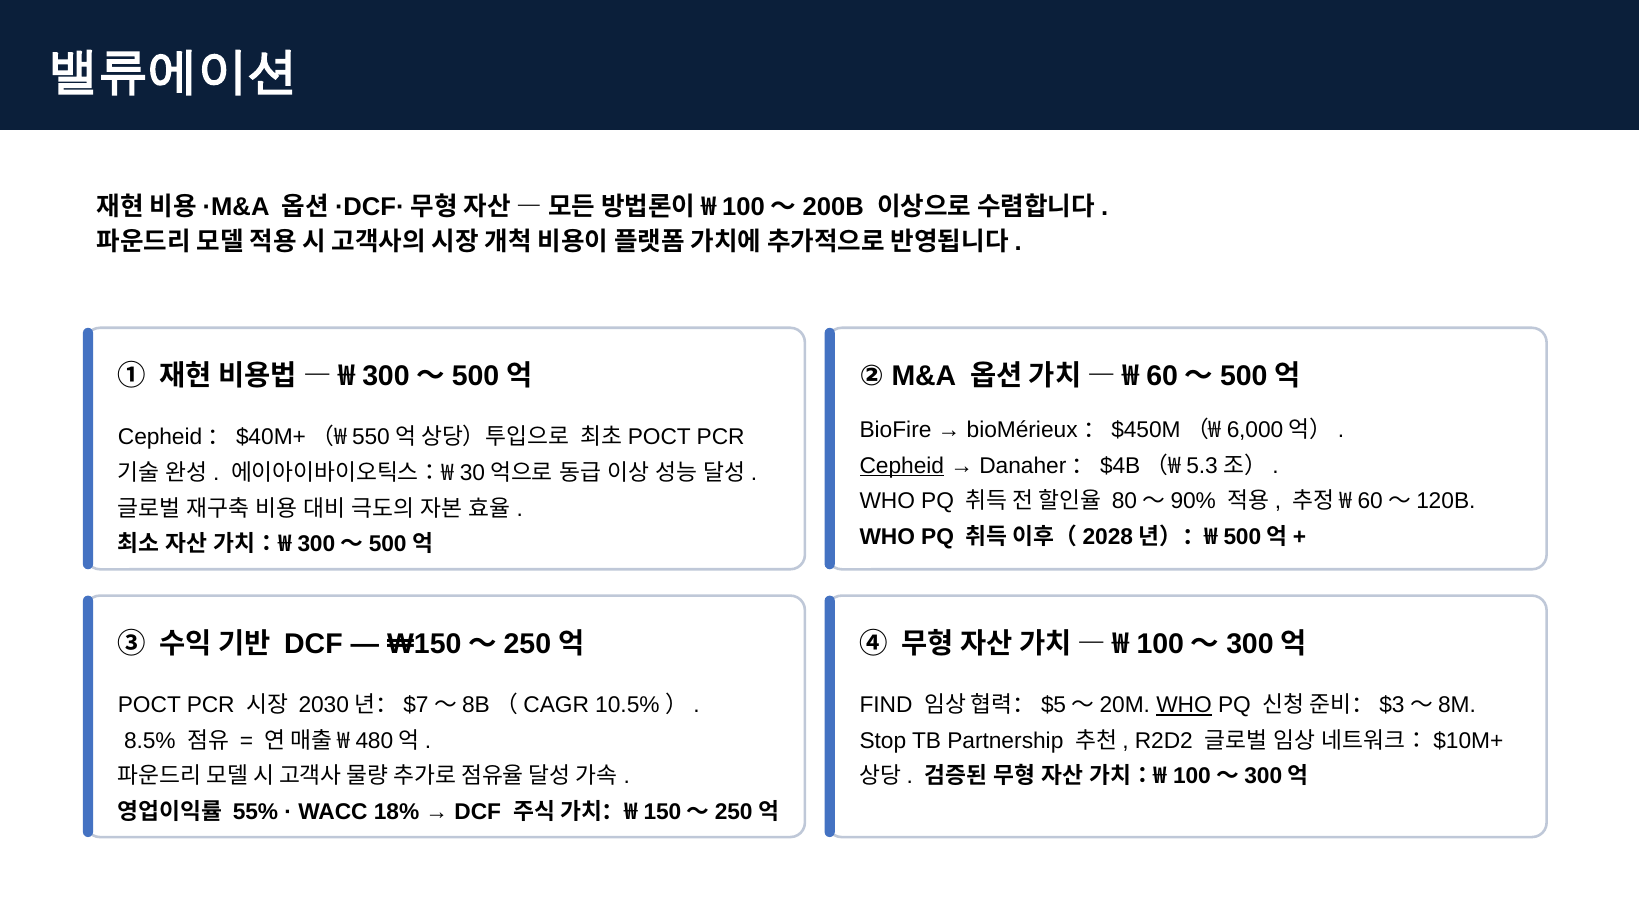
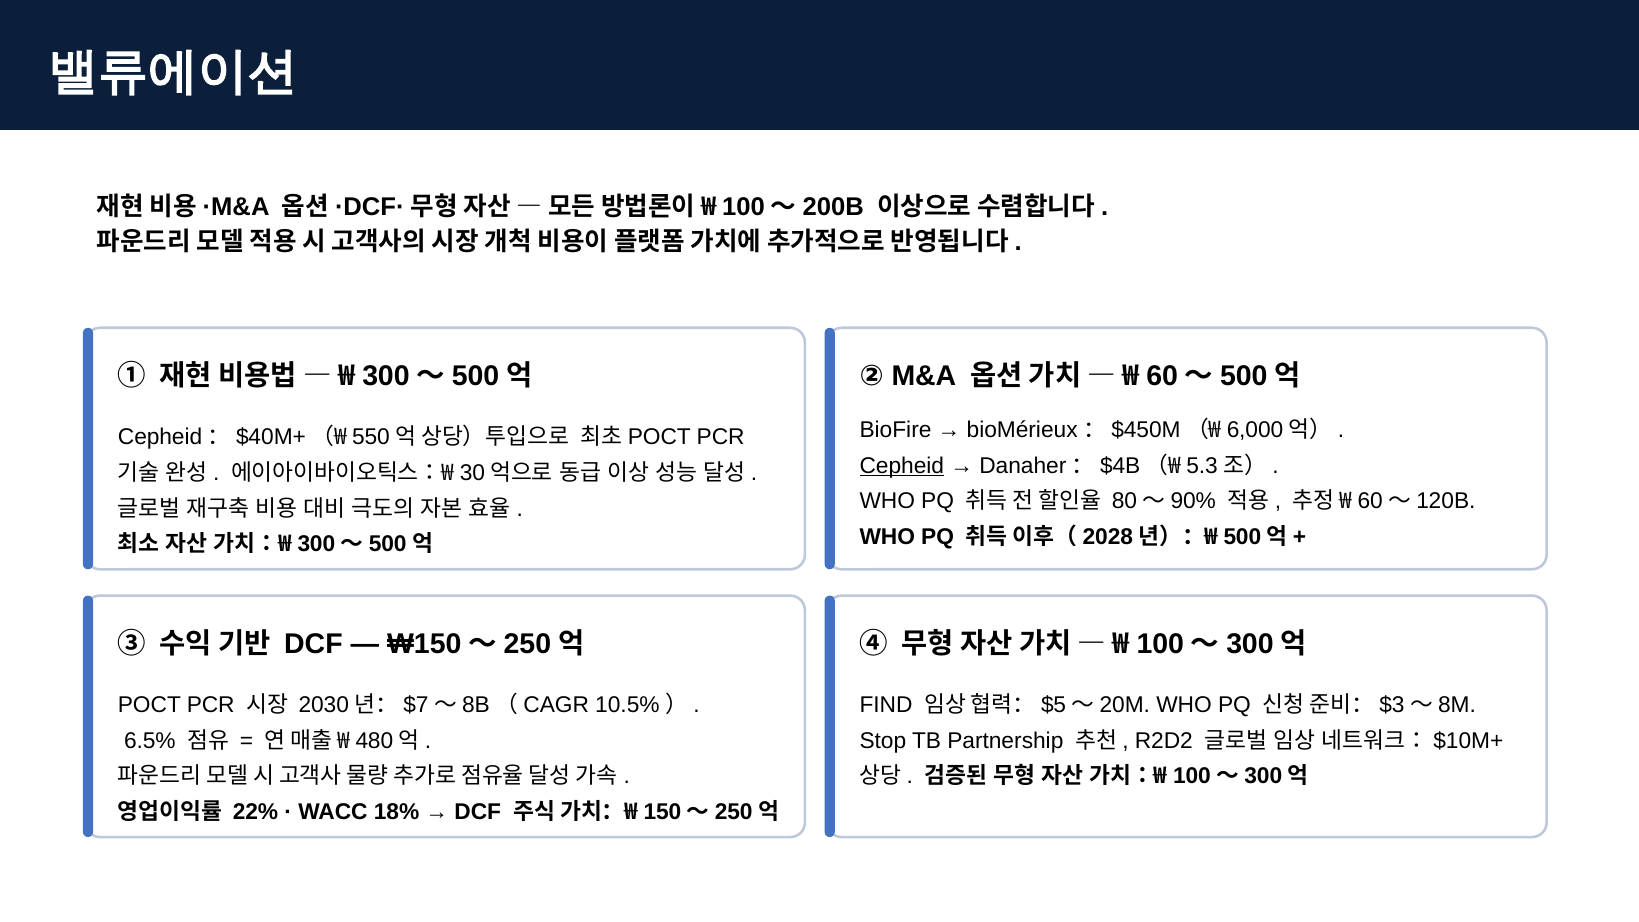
WHO underline: present -> none (1184, 705)
8.5%: 8.5% -> 6.5% (150, 741)
55%: 55% -> 22% (256, 812)
